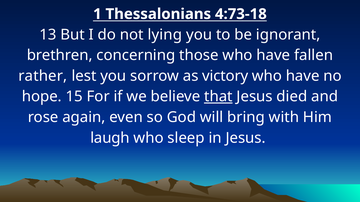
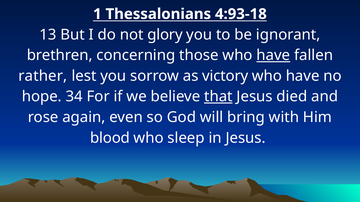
4:73-18: 4:73-18 -> 4:93-18 (241, 14)
lying: lying -> glory (165, 35)
have underline: none -> present (273, 55)
15: 15 -> 34 (74, 97)
laugh: laugh -> blood (110, 138)
